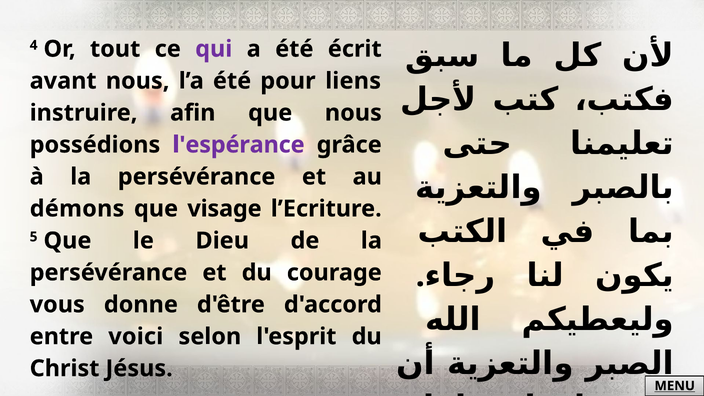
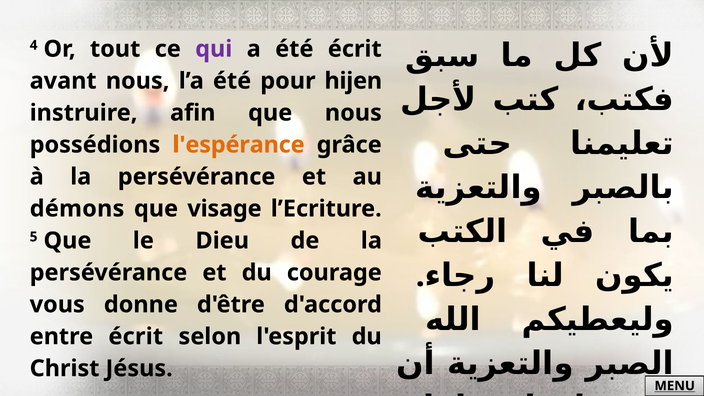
liens: liens -> hijen (353, 81)
l'espérance colour: purple -> orange (239, 145)
entre voici: voici -> écrit (136, 336)
